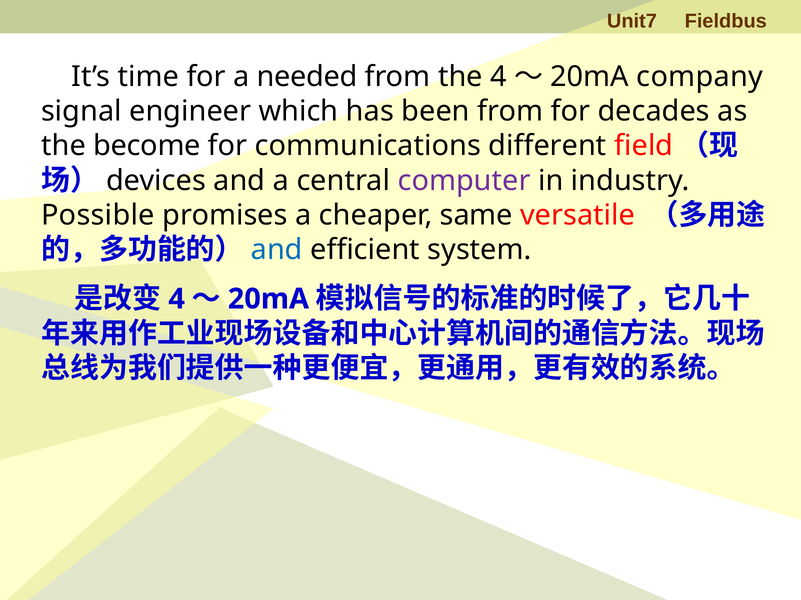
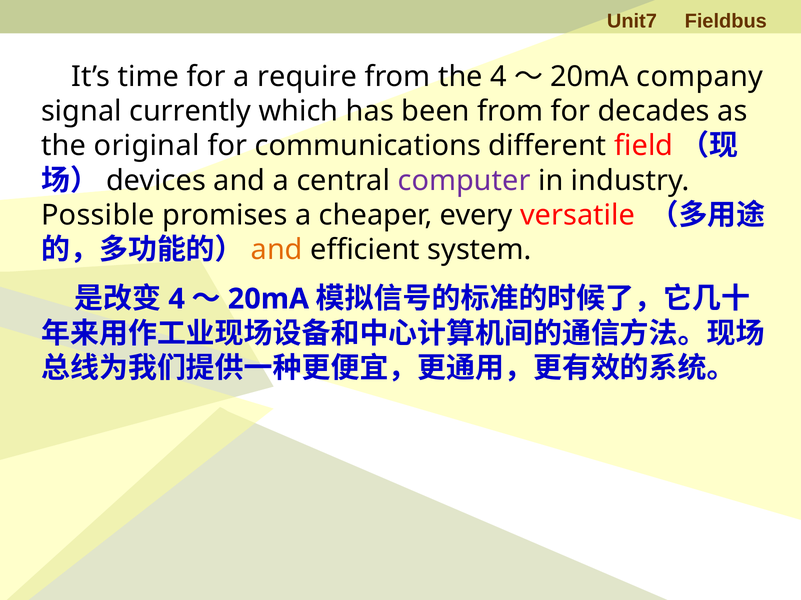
needed: needed -> require (307, 77)
engineer: engineer -> currently (190, 111)
become: become -> original (147, 146)
same: same -> every (476, 215)
and colour: blue -> orange (277, 250)
